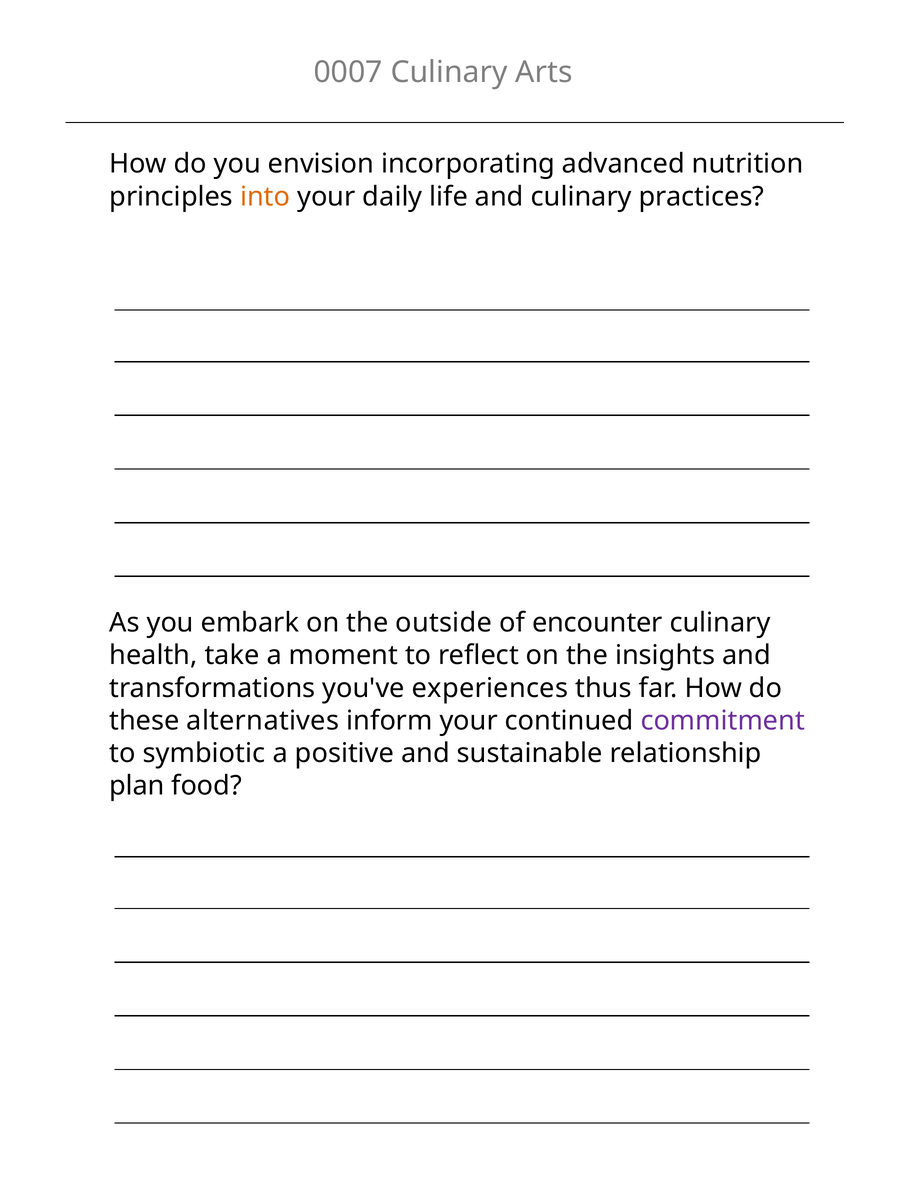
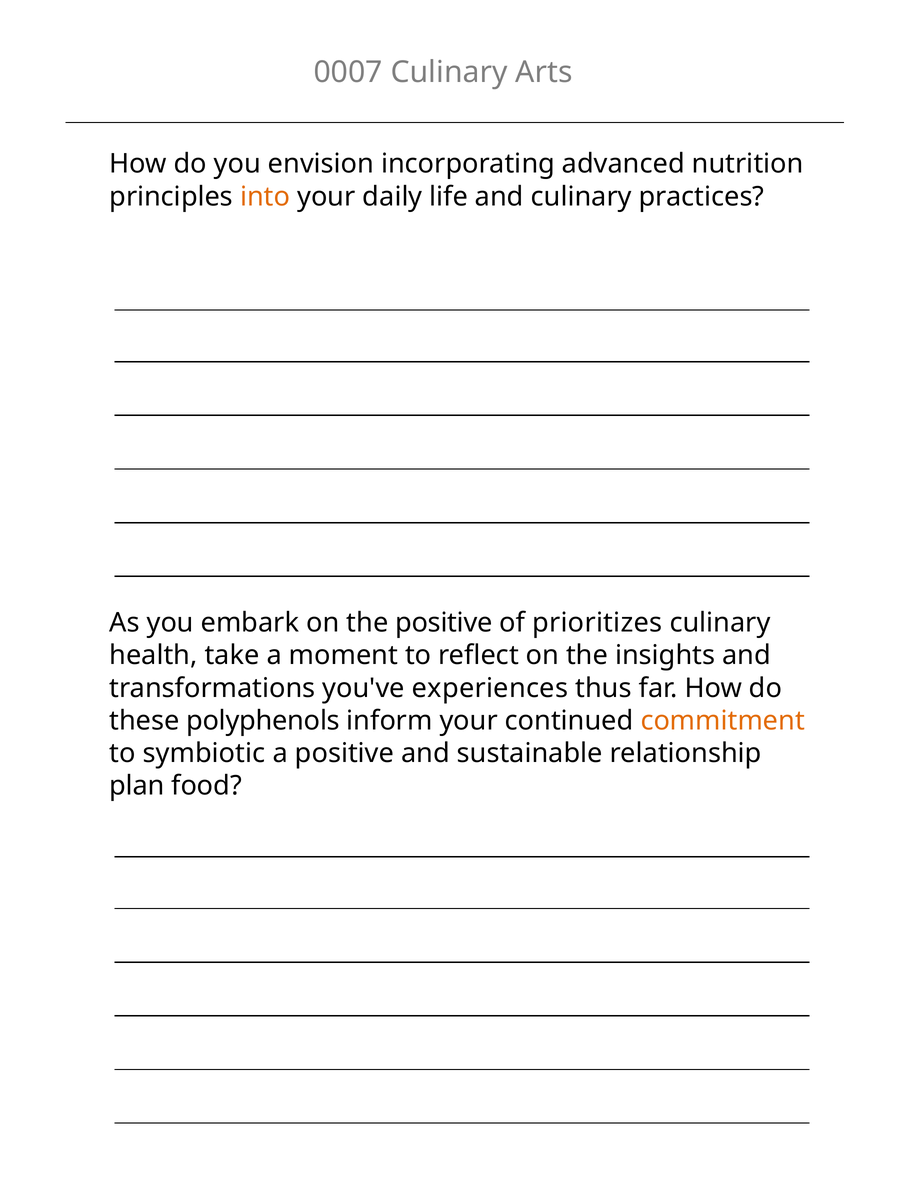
the outside: outside -> positive (444, 623)
encounter: encounter -> prioritizes (597, 623)
alternatives: alternatives -> polyphenols (263, 721)
commitment colour: purple -> orange (723, 721)
